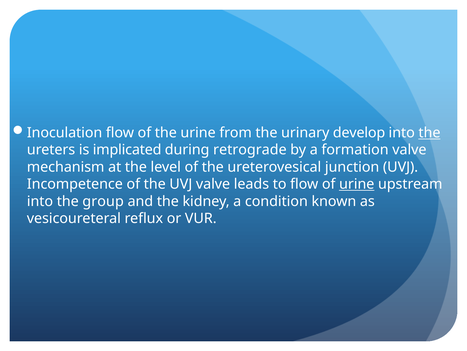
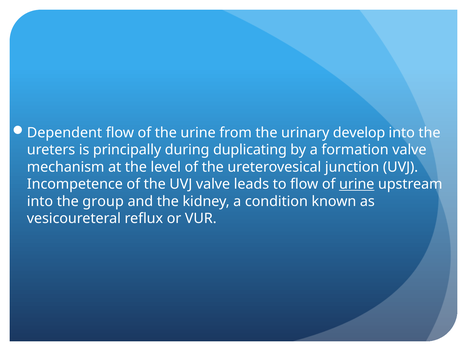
Inoculation: Inoculation -> Dependent (65, 133)
the underline: present -> none (429, 133)
implicated: implicated -> principally (127, 150)
retrograde: retrograde -> duplicating (250, 150)
